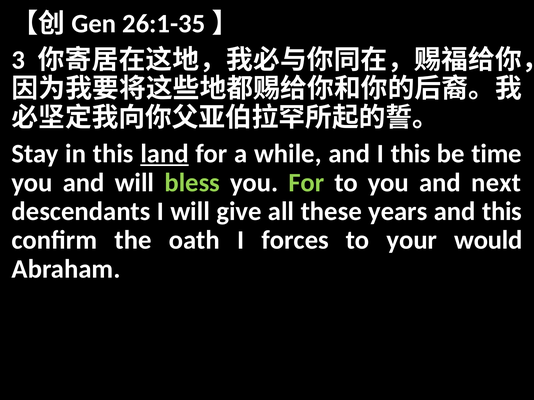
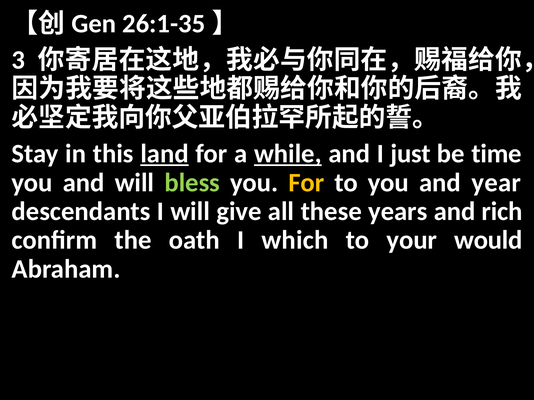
while underline: none -> present (288, 154)
I this: this -> just (411, 154)
For colour: light green -> yellow (306, 183)
next: next -> year (496, 183)
and this: this -> rich (502, 212)
forces: forces -> which (295, 240)
